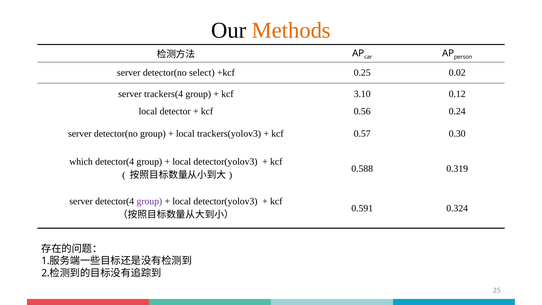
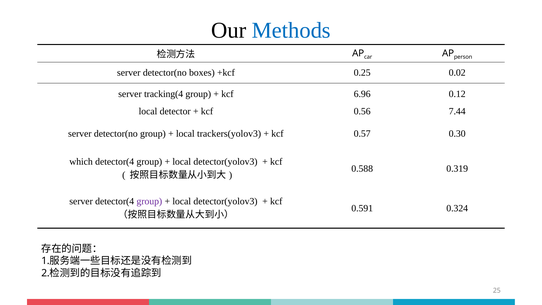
Methods colour: orange -> blue (291, 30)
select: select -> boxes (202, 73)
trackers(4: trackers(4 -> tracking(4 (164, 94)
3.10: 3.10 -> 6.96 (362, 94)
0.24: 0.24 -> 7.44 (457, 111)
